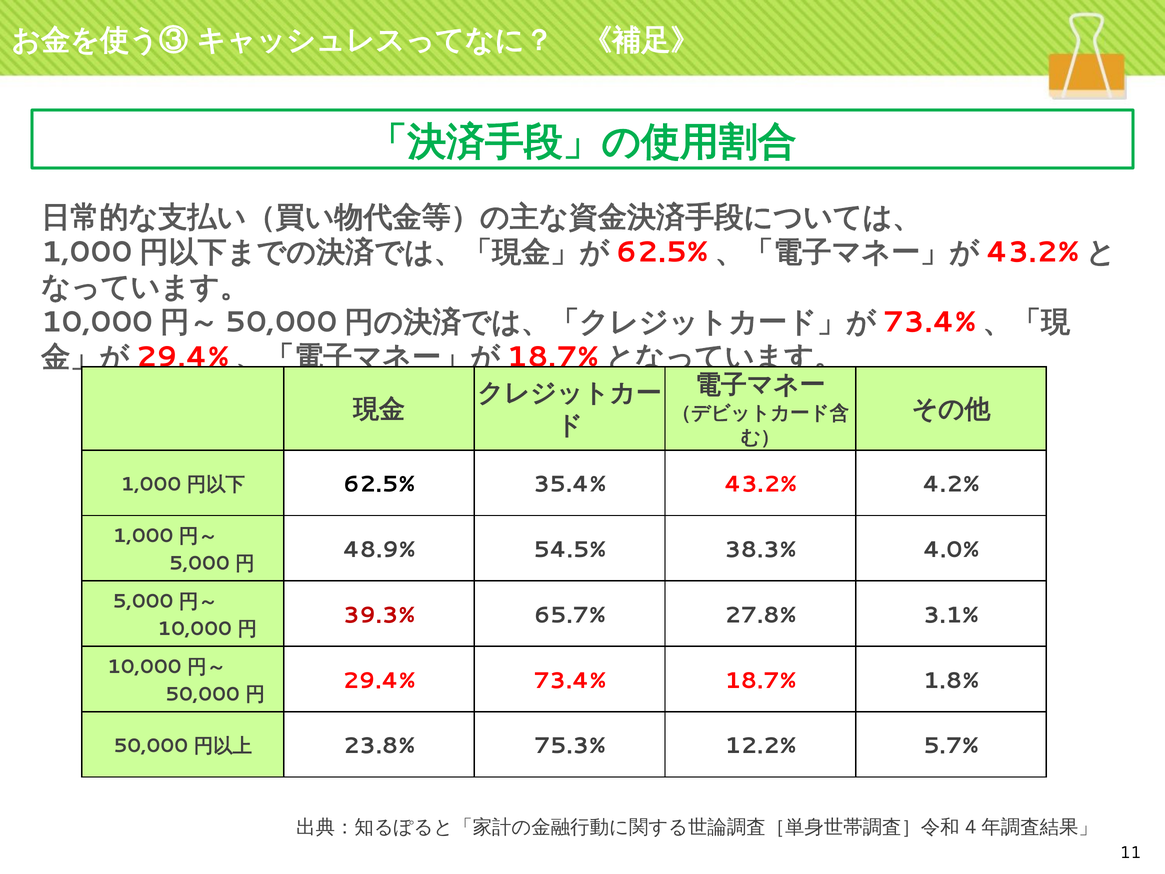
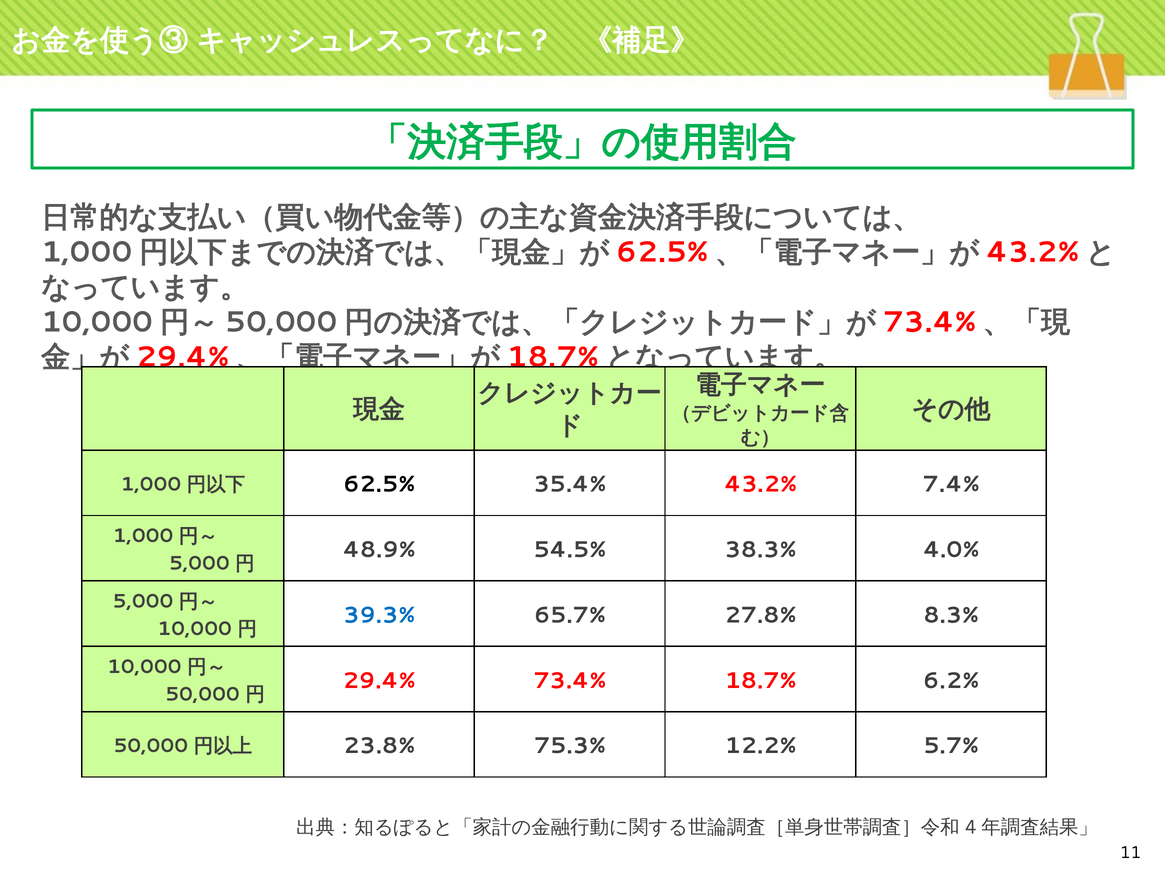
4.2%: 4.2% -> 7.4% (951, 484)
39.3% colour: red -> blue (379, 615)
3.1%: 3.1% -> 8.3% (951, 615)
1.8%: 1.8% -> 6.2% (951, 680)
